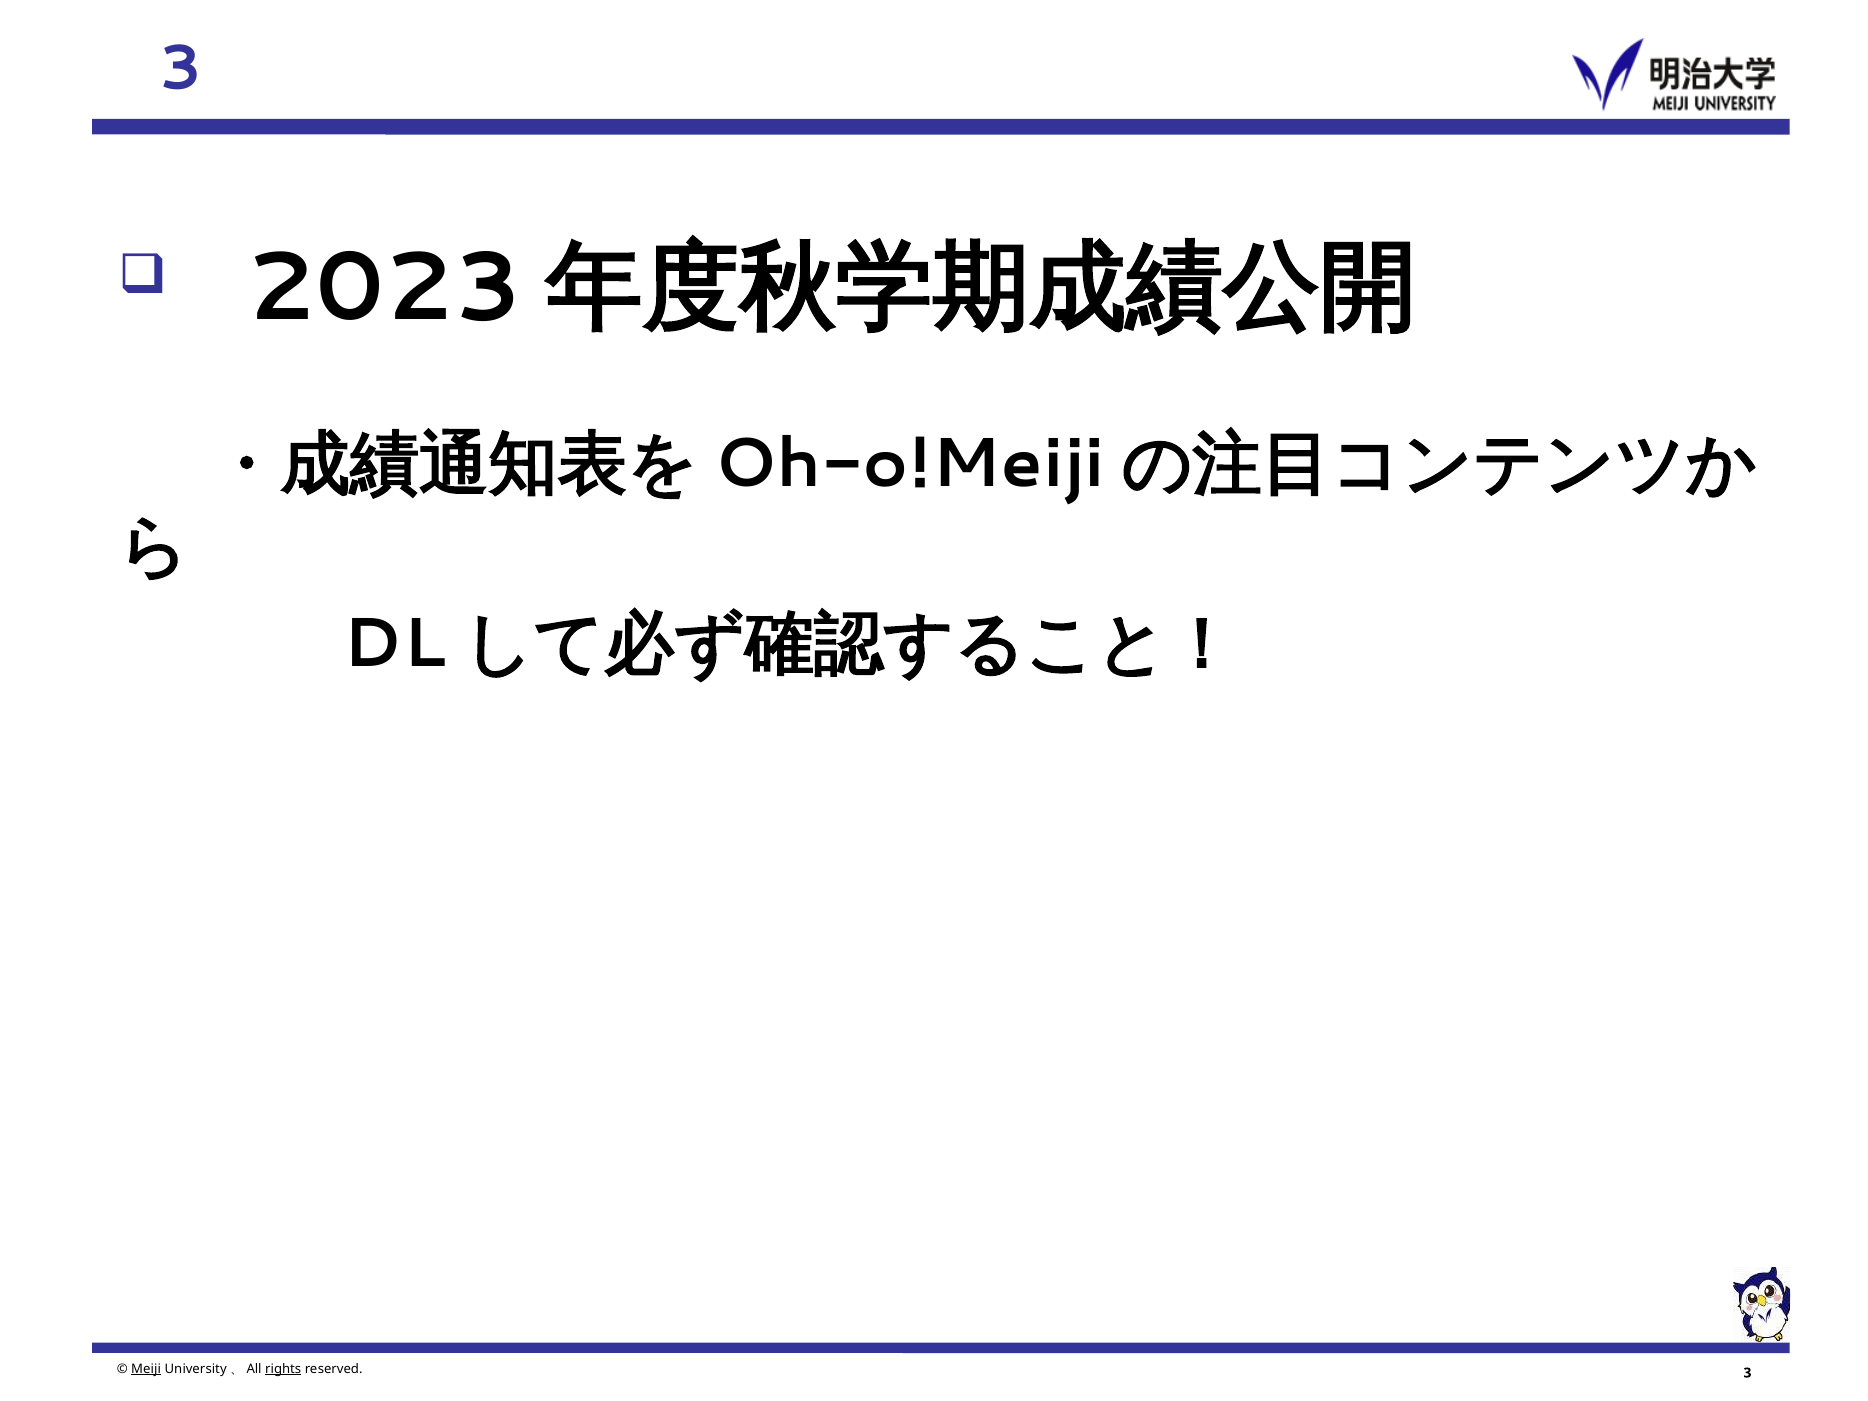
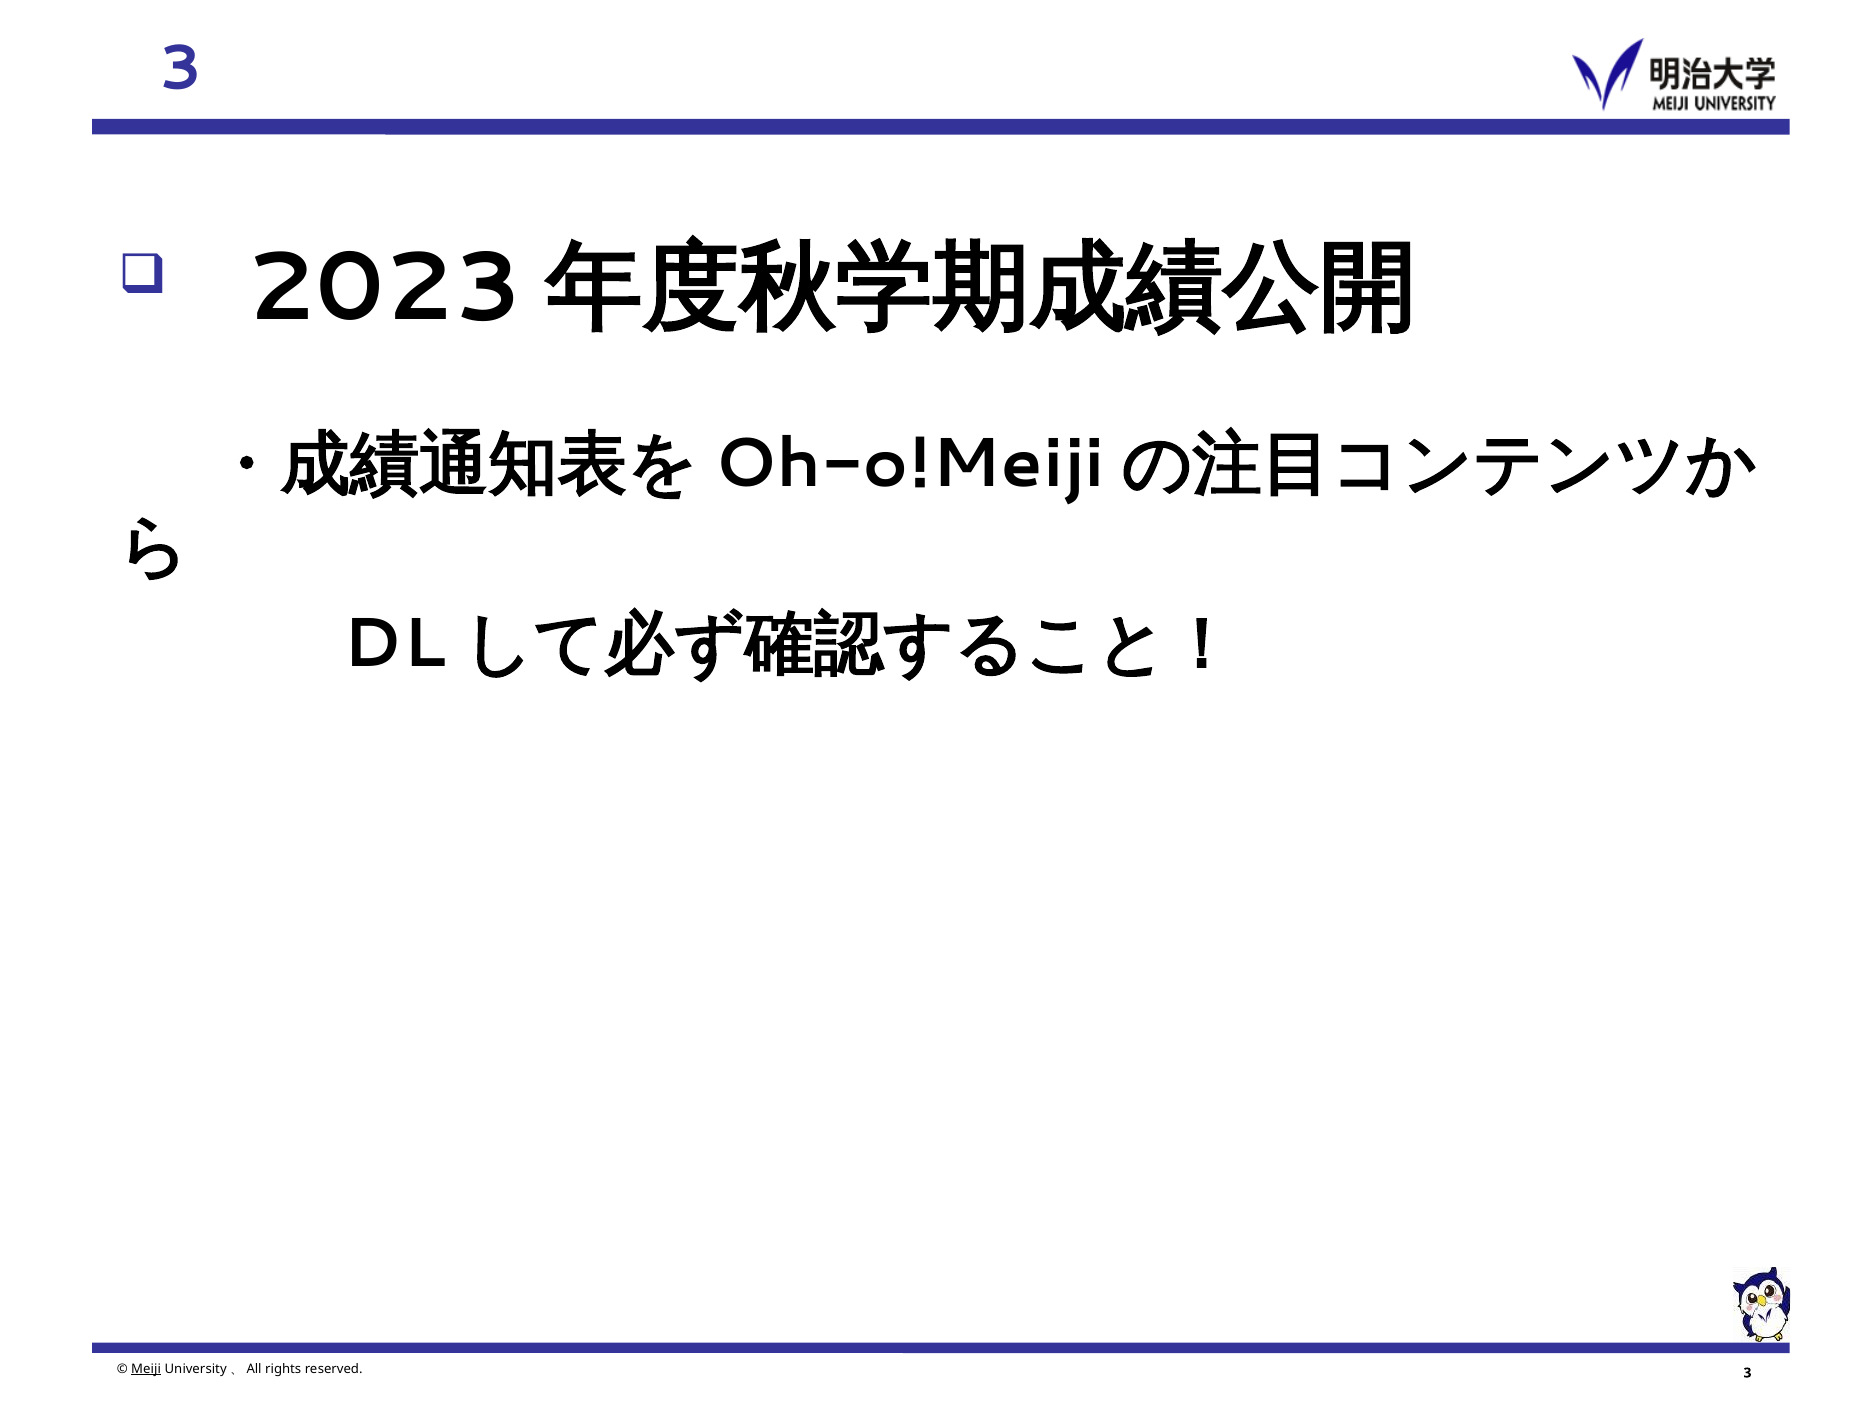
rights underline: present -> none (283, 1369)
